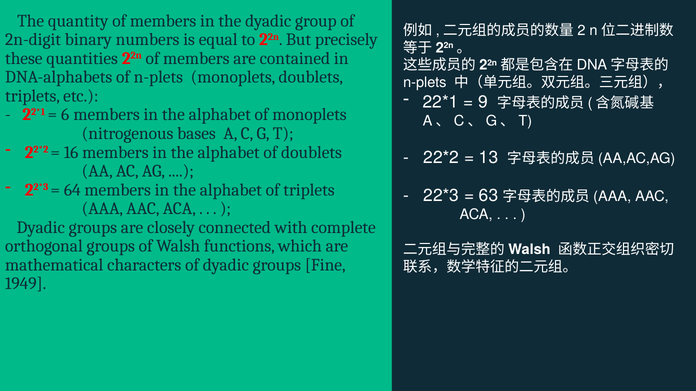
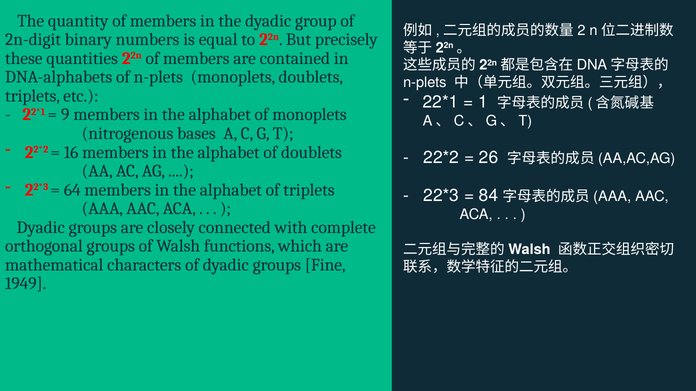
9: 9 -> 1 (483, 102)
6: 6 -> 9 (65, 115)
13: 13 -> 26 (489, 158)
63: 63 -> 84 (489, 196)
